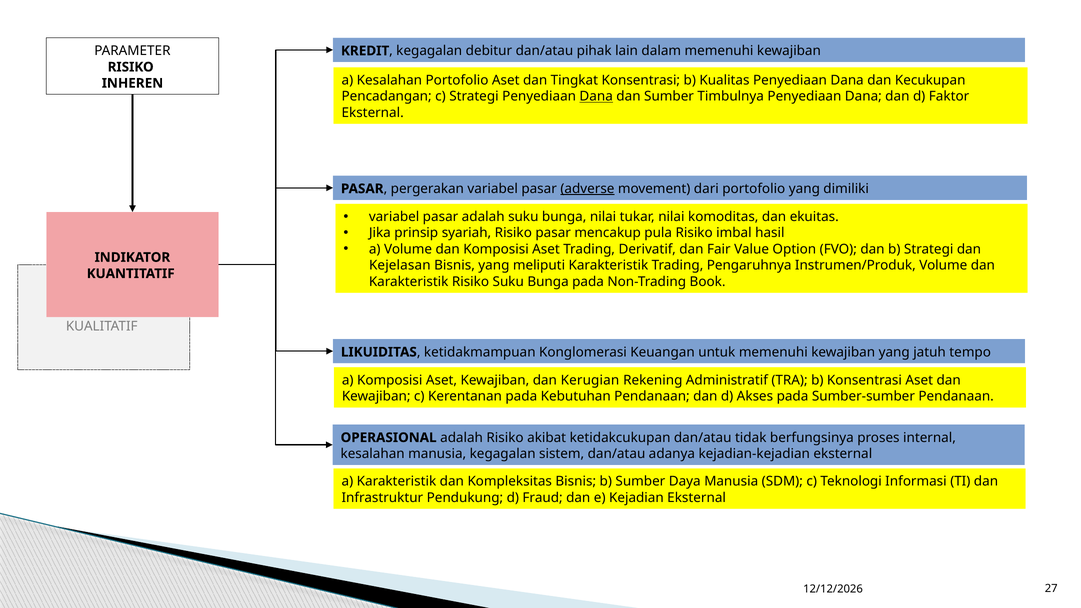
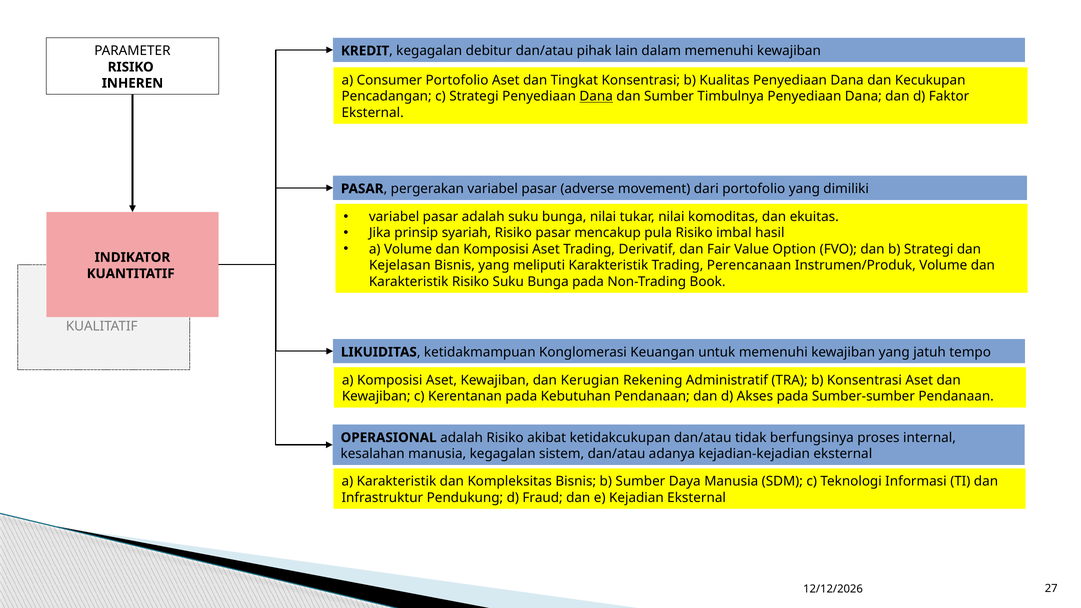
a Kesalahan: Kesalahan -> Consumer (389, 80)
adverse underline: present -> none (587, 189)
Pengaruhnya: Pengaruhnya -> Perencanaan (749, 265)
